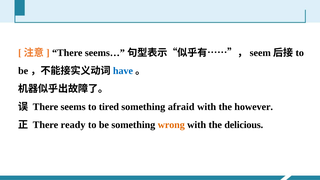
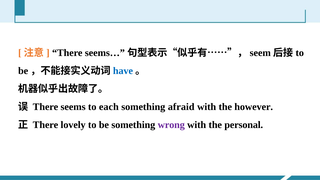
tired: tired -> each (109, 107)
ready: ready -> lovely (73, 125)
wrong colour: orange -> purple (171, 125)
delicious: delicious -> personal (244, 125)
